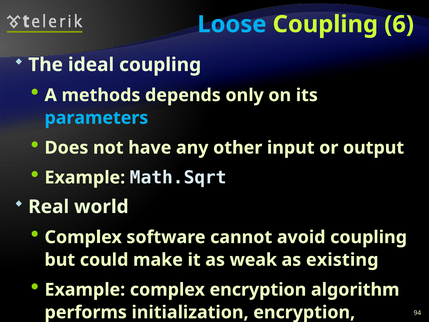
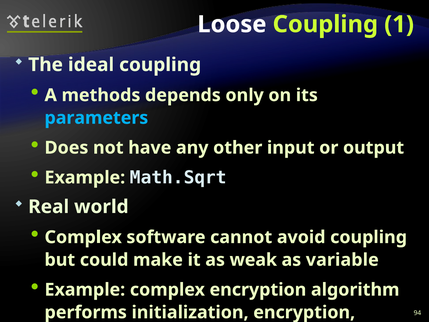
Loose colour: light blue -> white (232, 24)
6: 6 -> 1 (399, 24)
existing: existing -> variable (342, 260)
